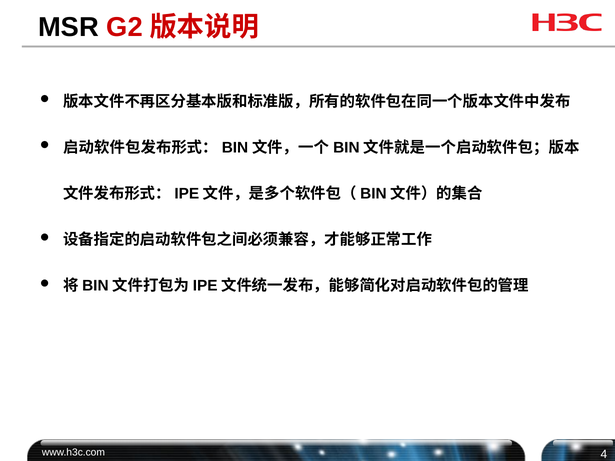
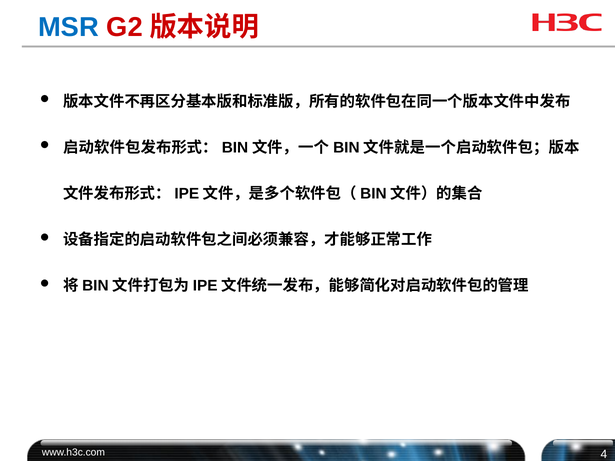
MSR colour: black -> blue (68, 27)
